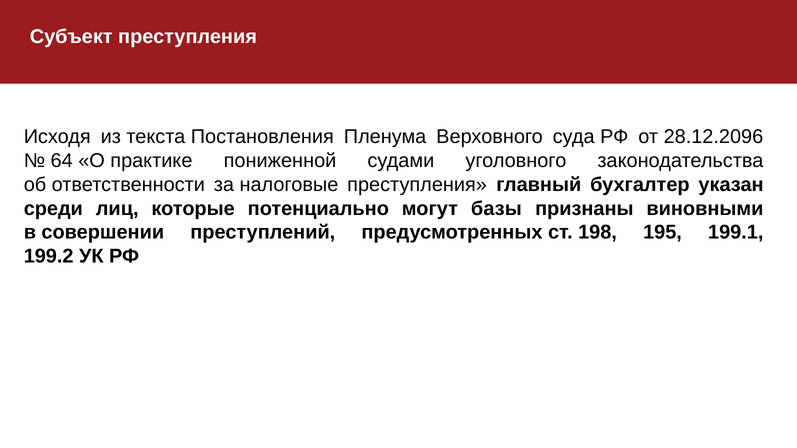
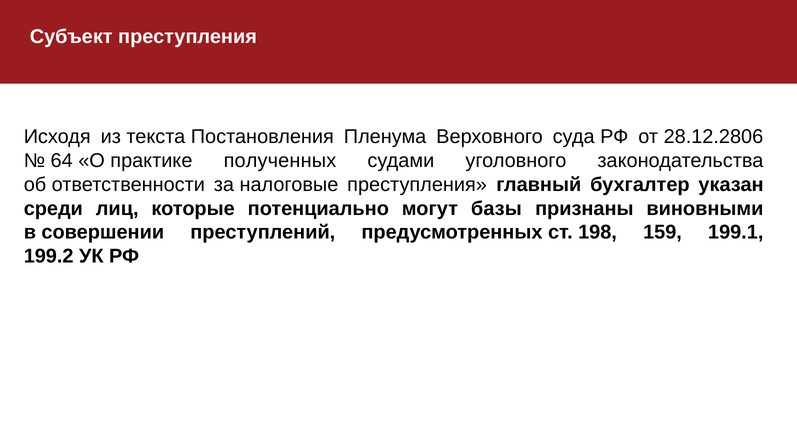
28.12.2096: 28.12.2096 -> 28.12.2806 (713, 137)
пониженной: пониженной -> полученных (280, 161)
195: 195 -> 159 (662, 233)
